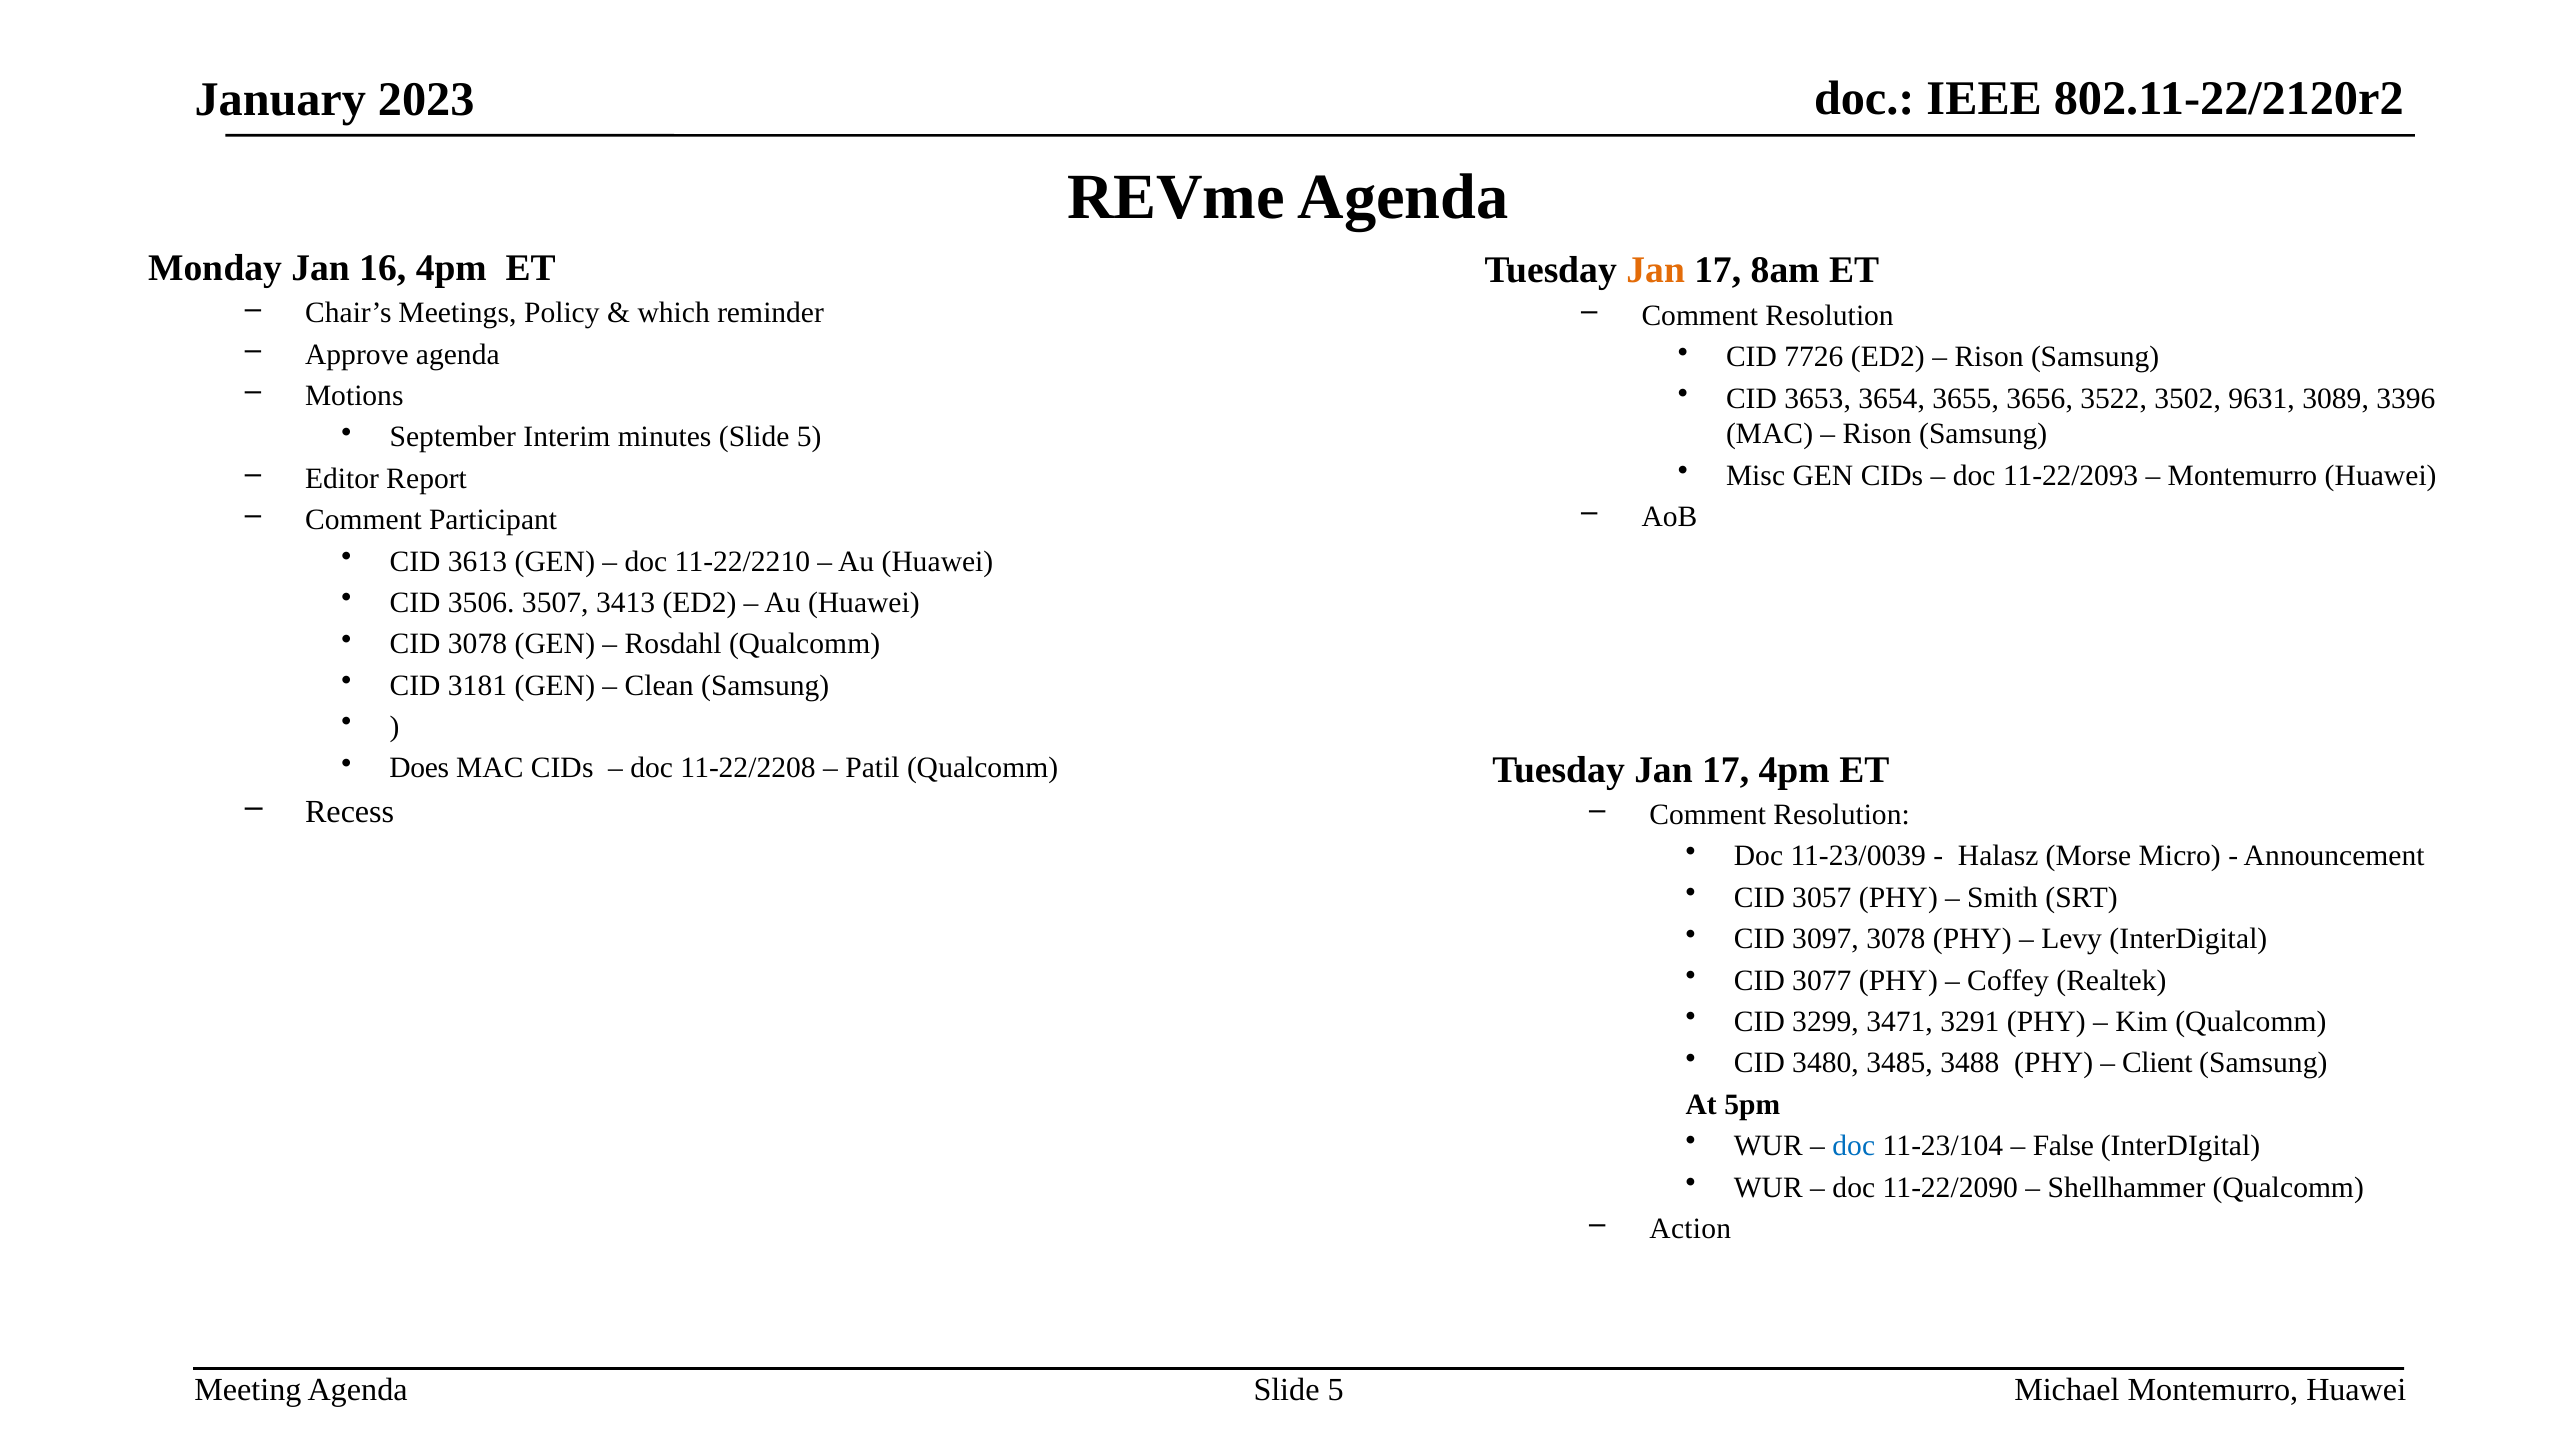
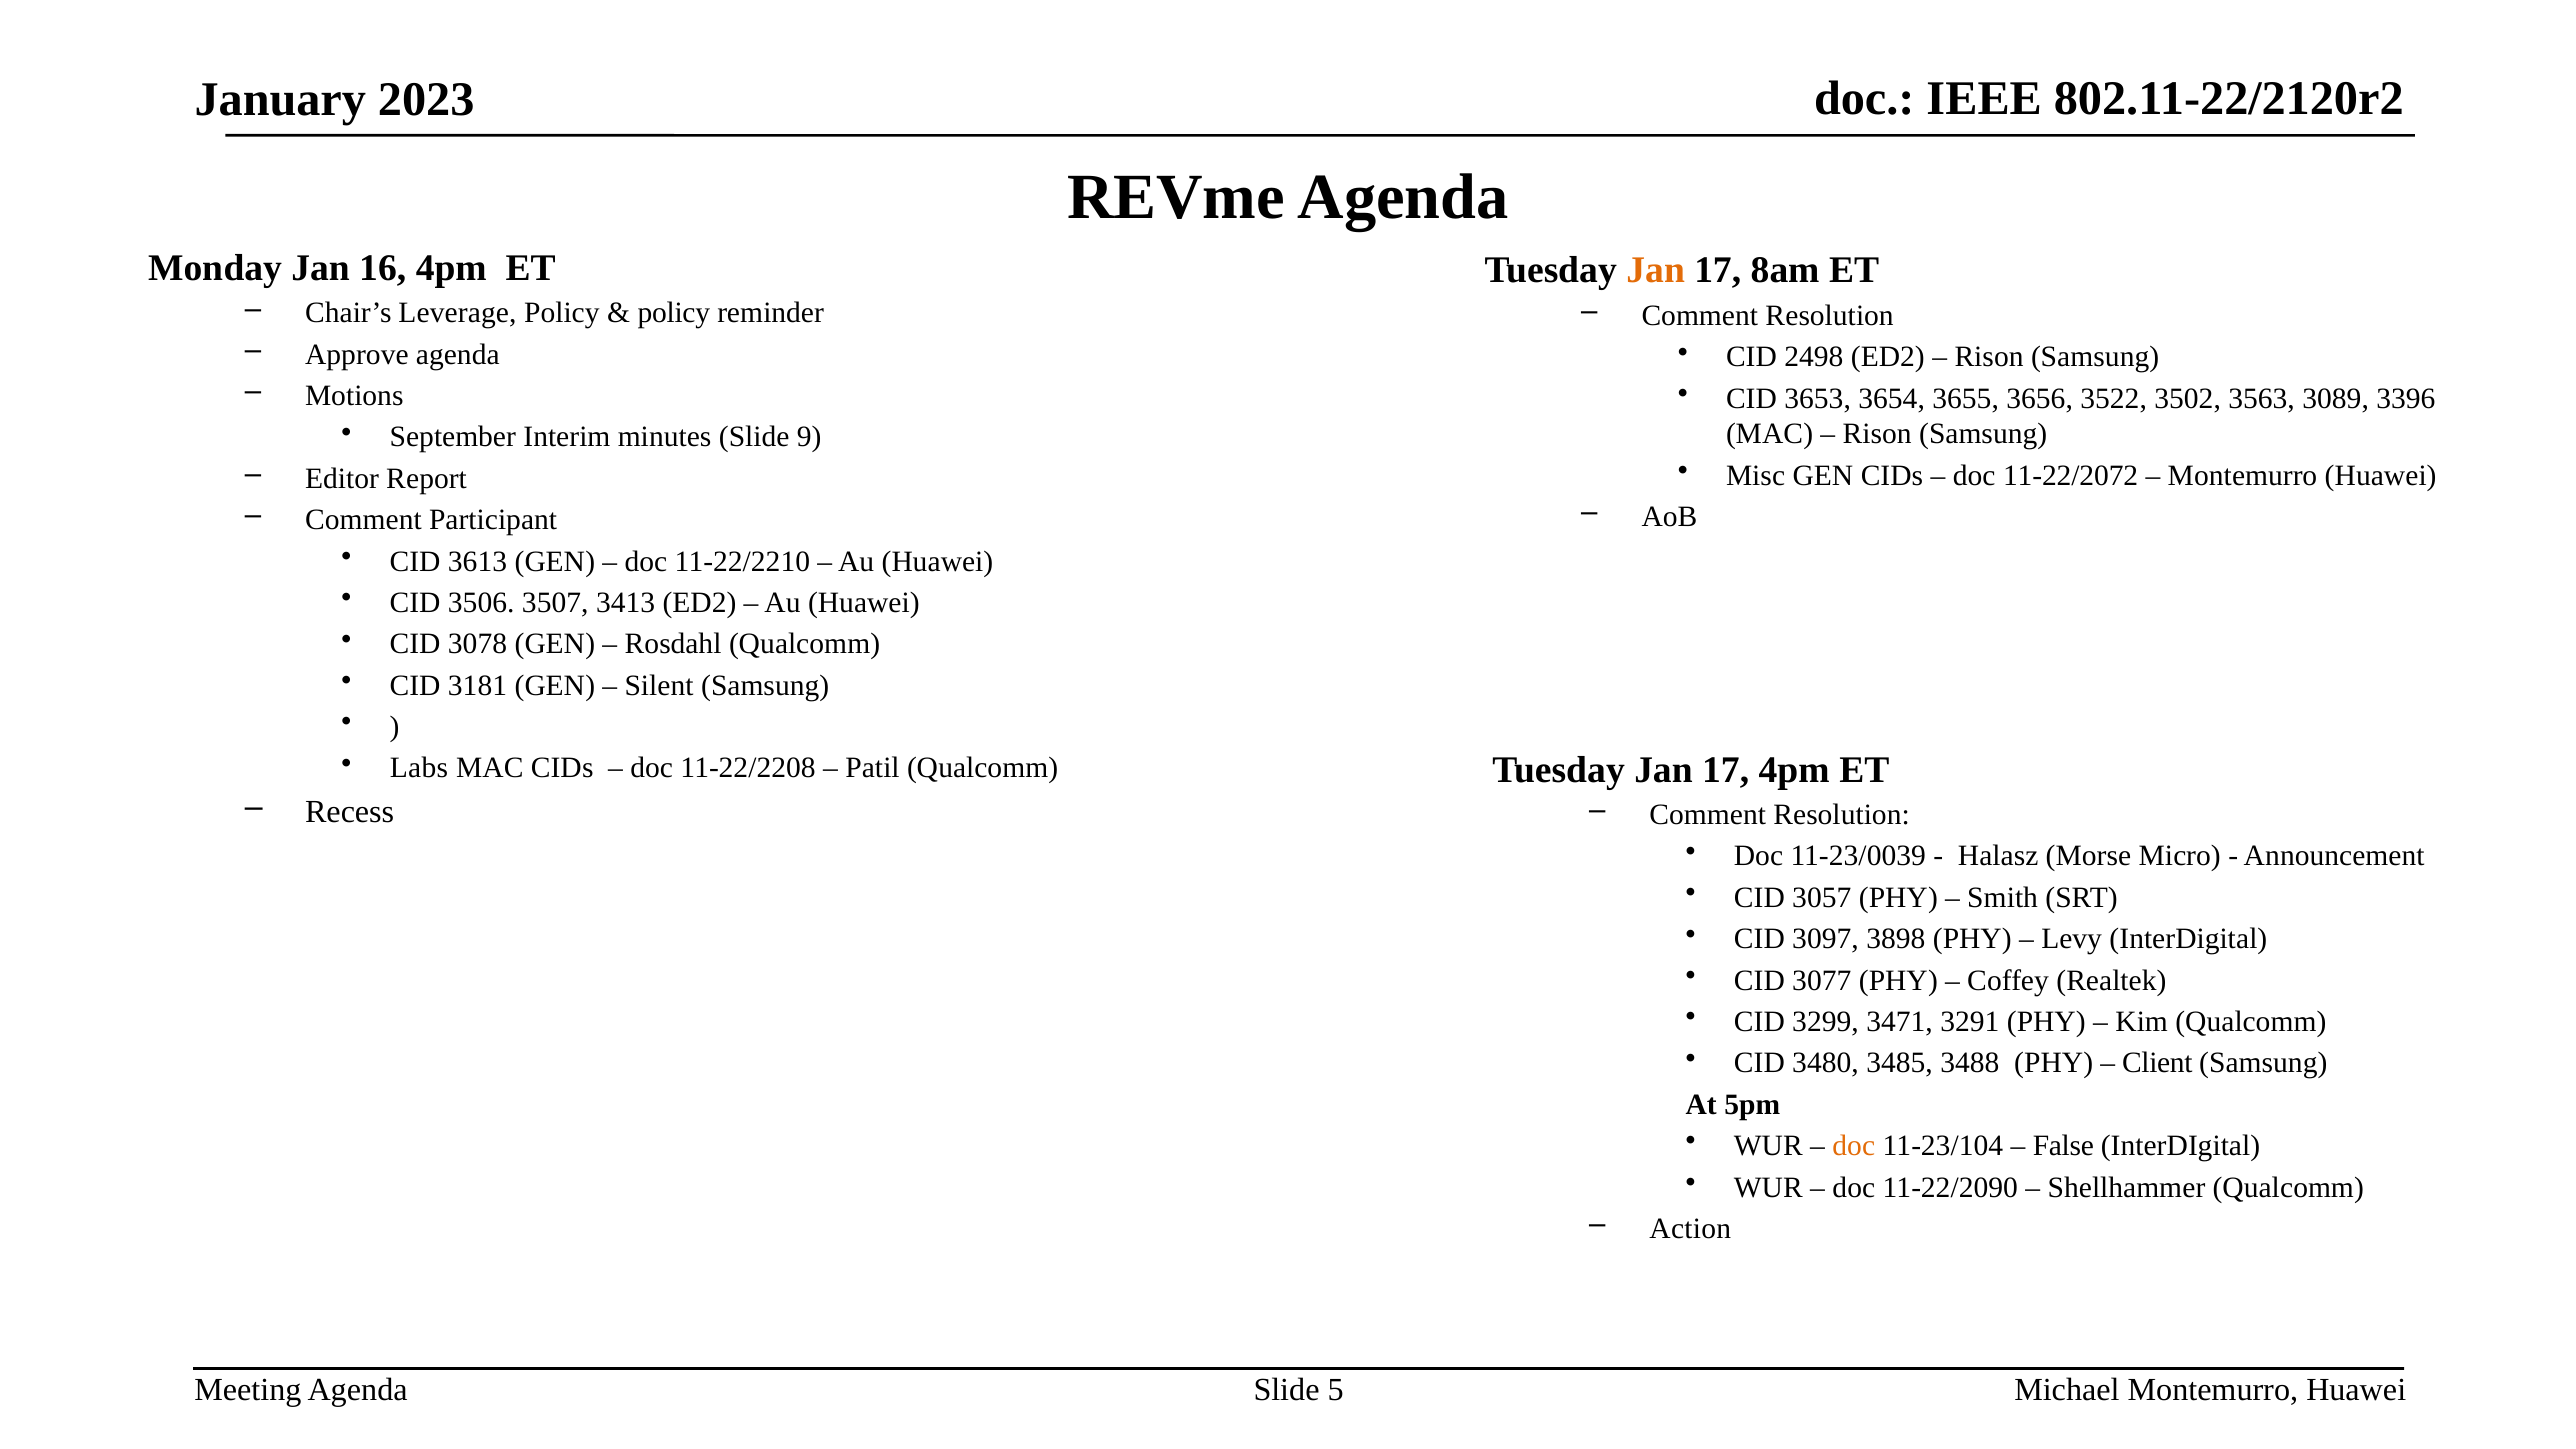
Meetings: Meetings -> Leverage (457, 313)
which: which -> policy (674, 313)
7726: 7726 -> 2498 (1814, 357)
9631: 9631 -> 3563 (2262, 398)
minutes Slide 5: 5 -> 9 (809, 437)
11-22/2093: 11-22/2093 -> 11-22/2072 (2071, 475)
Clean: Clean -> Silent (659, 685)
Does: Does -> Labs (419, 768)
3097 3078: 3078 -> 3898 (1896, 939)
doc colour: blue -> orange (1854, 1146)
